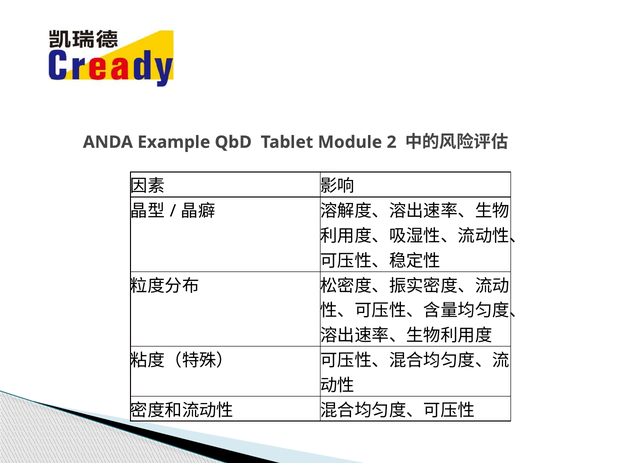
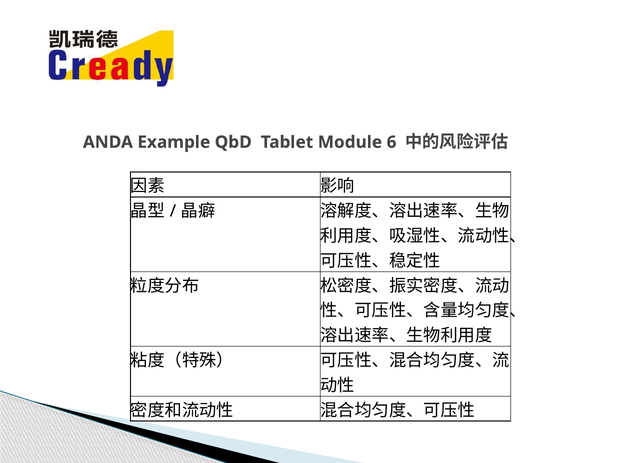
2: 2 -> 6 (392, 142)
